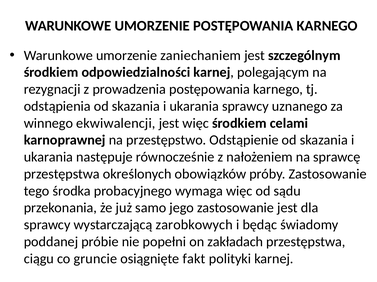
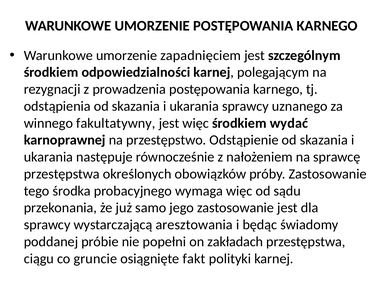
zaniechaniem: zaniechaniem -> zapadnięciem (201, 56)
ekwiwalencji: ekwiwalencji -> fakultatywny (116, 123)
celami: celami -> wydać (289, 123)
zarobkowych: zarobkowych -> aresztowania (194, 225)
